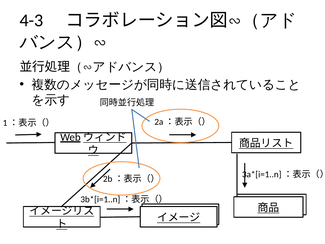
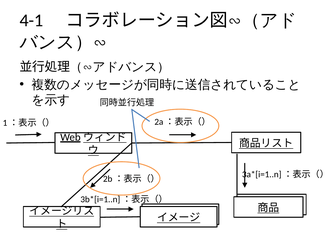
4-3: 4-3 -> 4-1 (31, 21)
